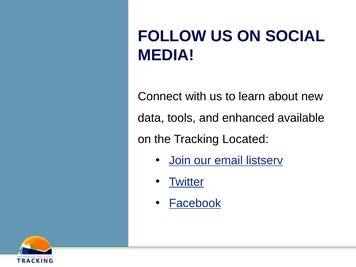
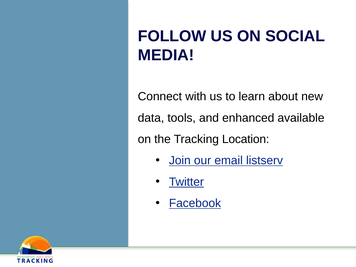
Located: Located -> Location (246, 139)
